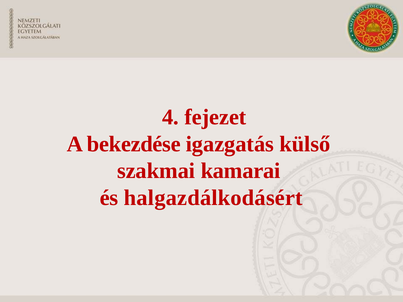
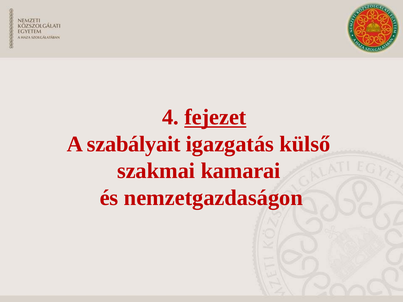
fejezet underline: none -> present (215, 117)
bekezdése: bekezdése -> szabályait (134, 144)
halgazdálkodásért: halgazdálkodásért -> nemzetgazdaságon (213, 198)
